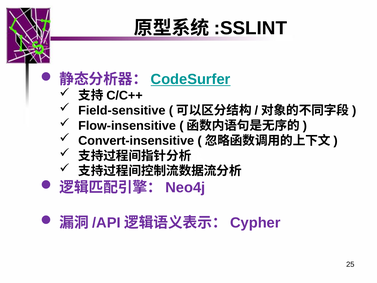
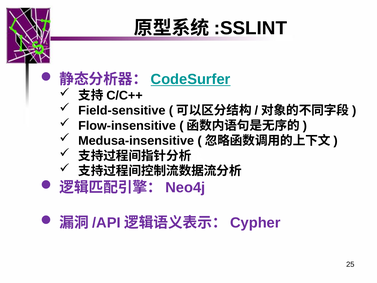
Convert-insensitive: Convert-insensitive -> Medusa-insensitive (136, 141)
